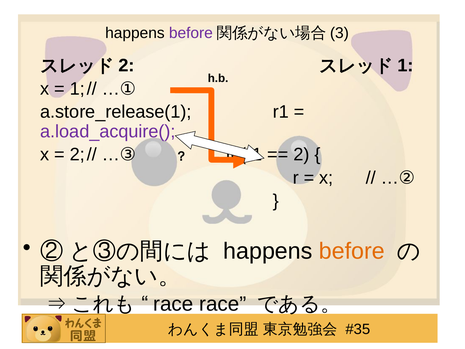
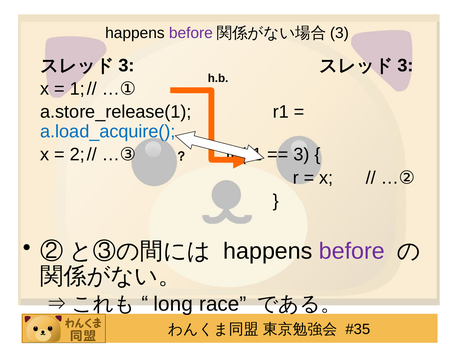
2: 2 -> 3 (126, 66)
1: 1 -> 3 (405, 66)
a.load_acquire( colour: purple -> blue (108, 131)
2: 2 -> 3 (301, 155)
before colour: orange -> purple (352, 251)
race: race -> long (173, 304)
